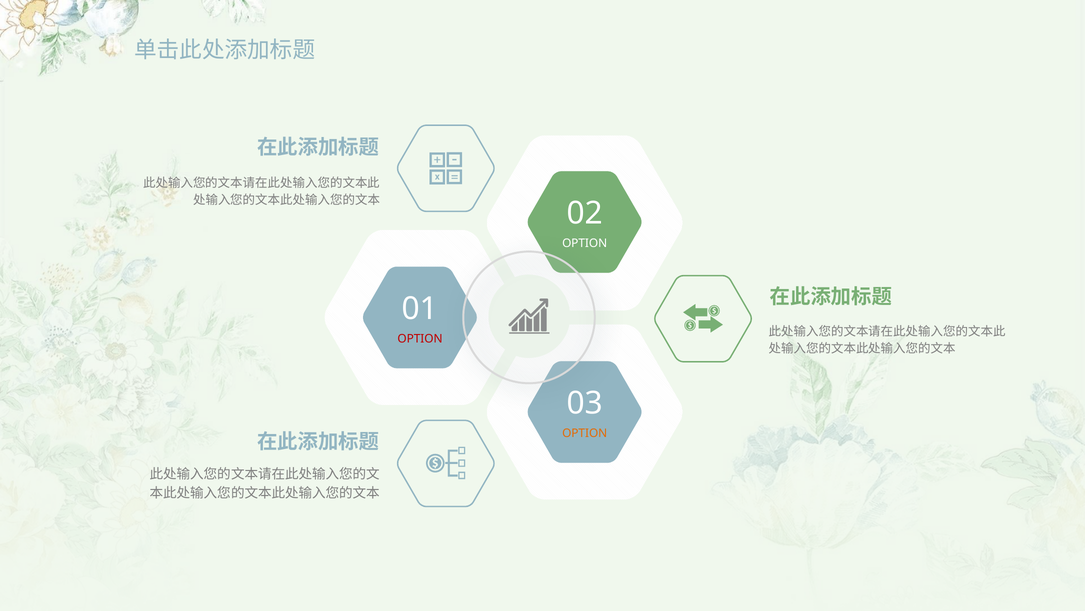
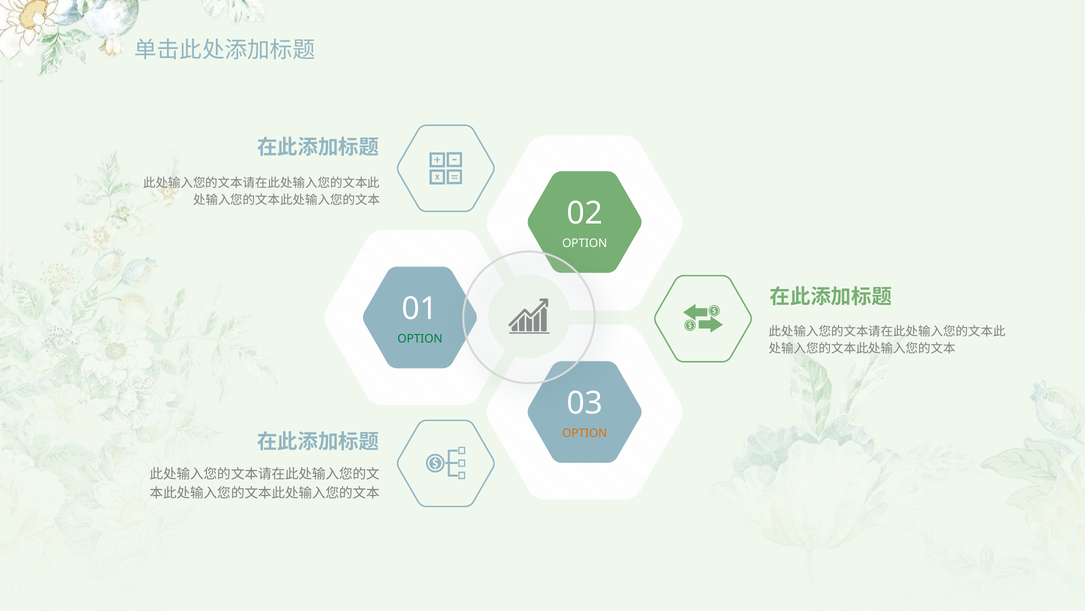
OPTION colour: red -> green (420, 338)
